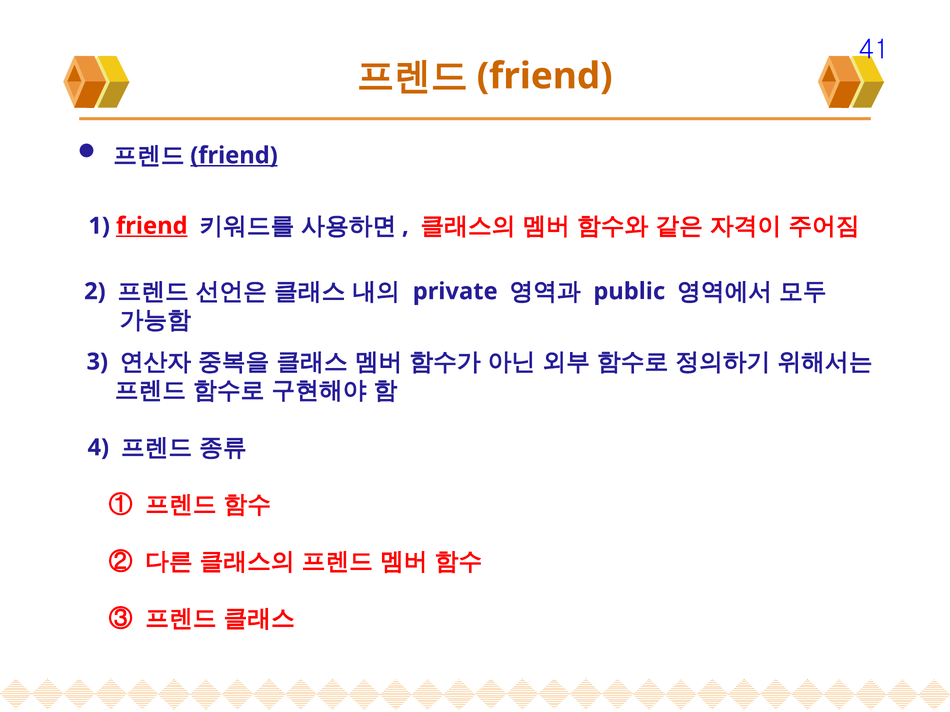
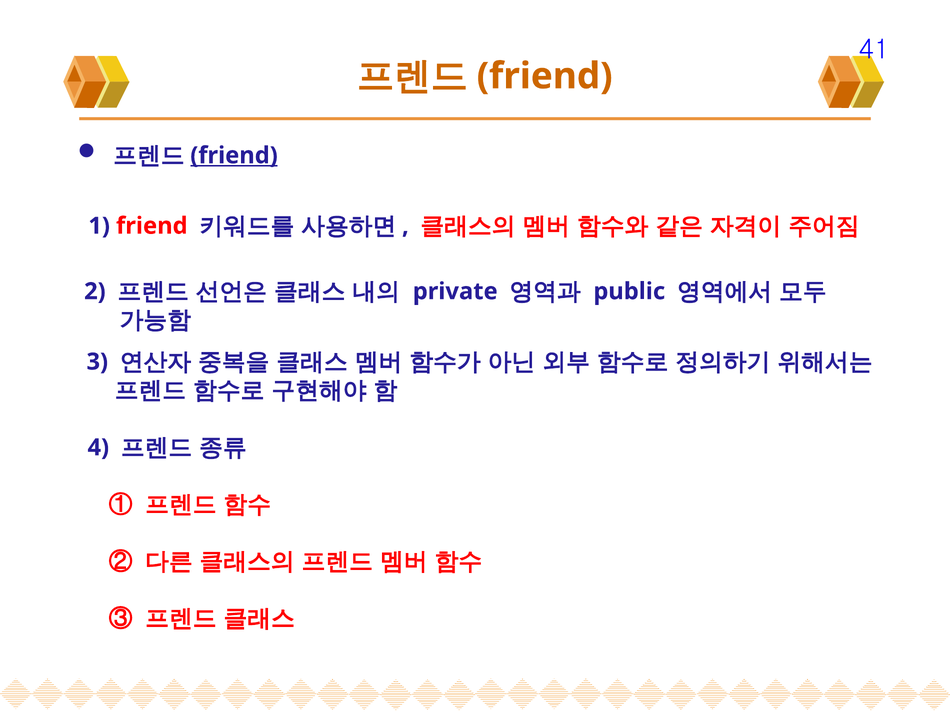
friend underline: present -> none (152, 226)
